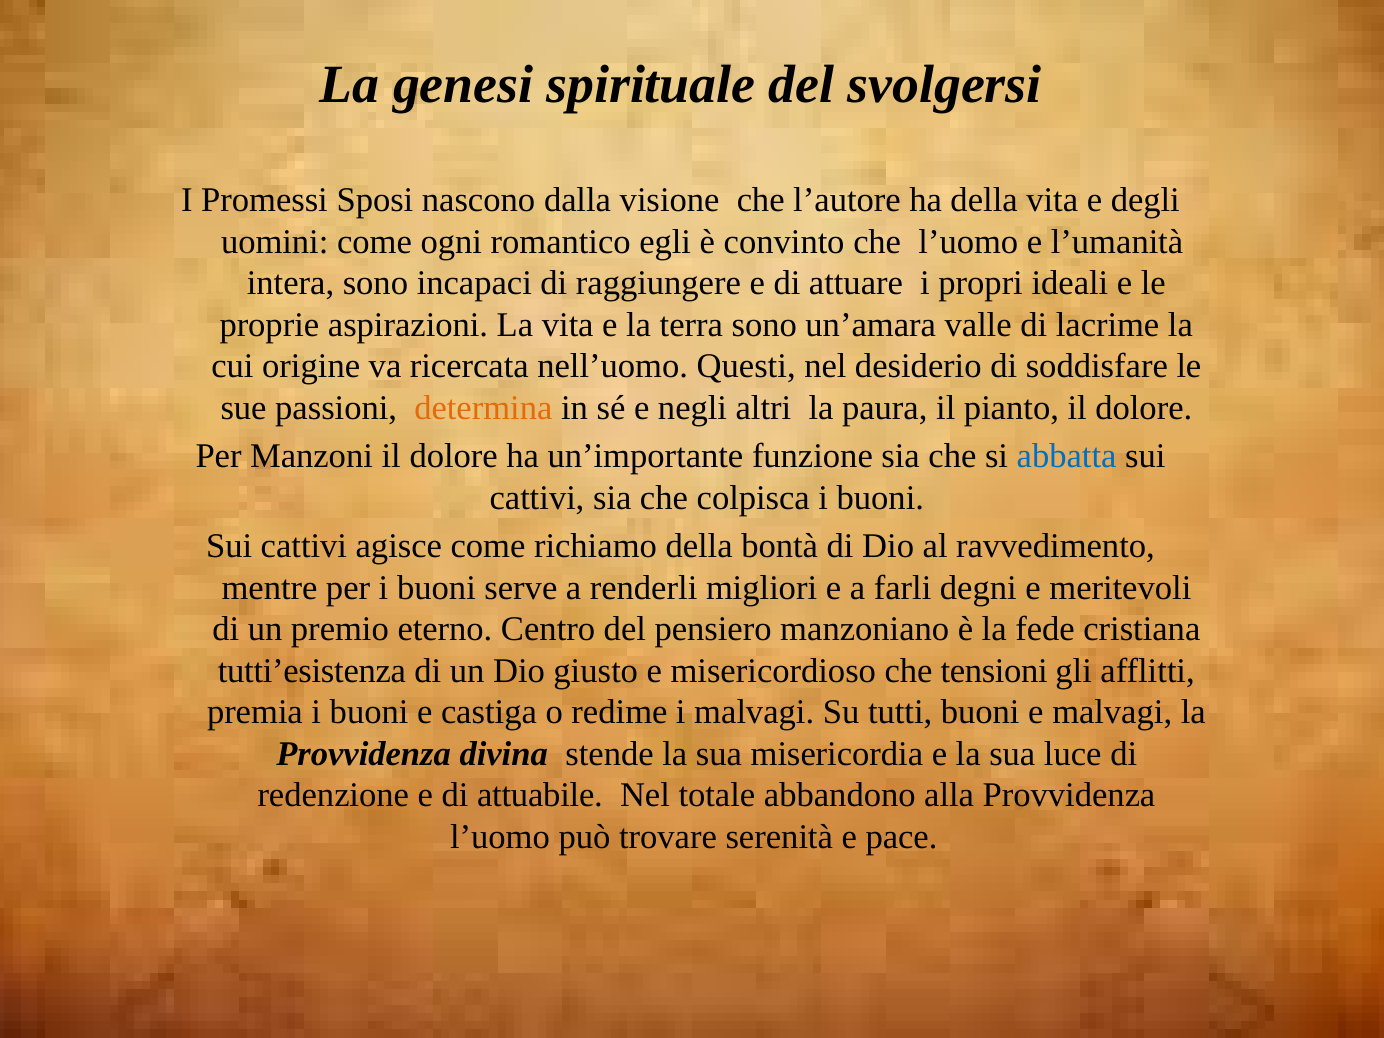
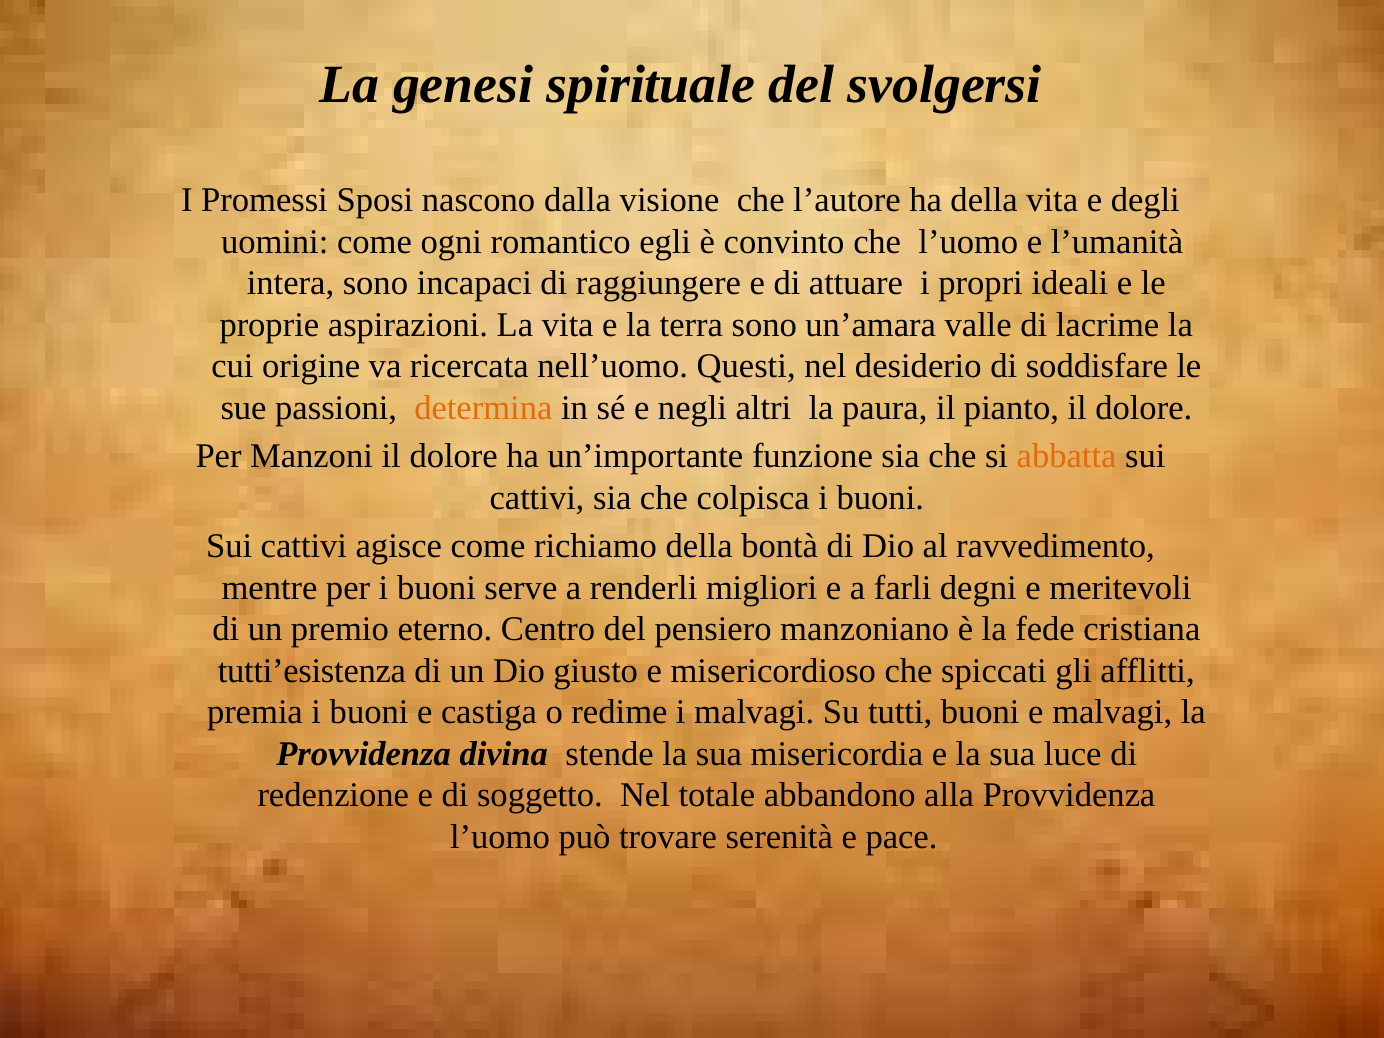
abbatta colour: blue -> orange (1067, 456)
tensioni: tensioni -> spiccati (994, 671)
attuabile: attuabile -> soggetto (540, 795)
